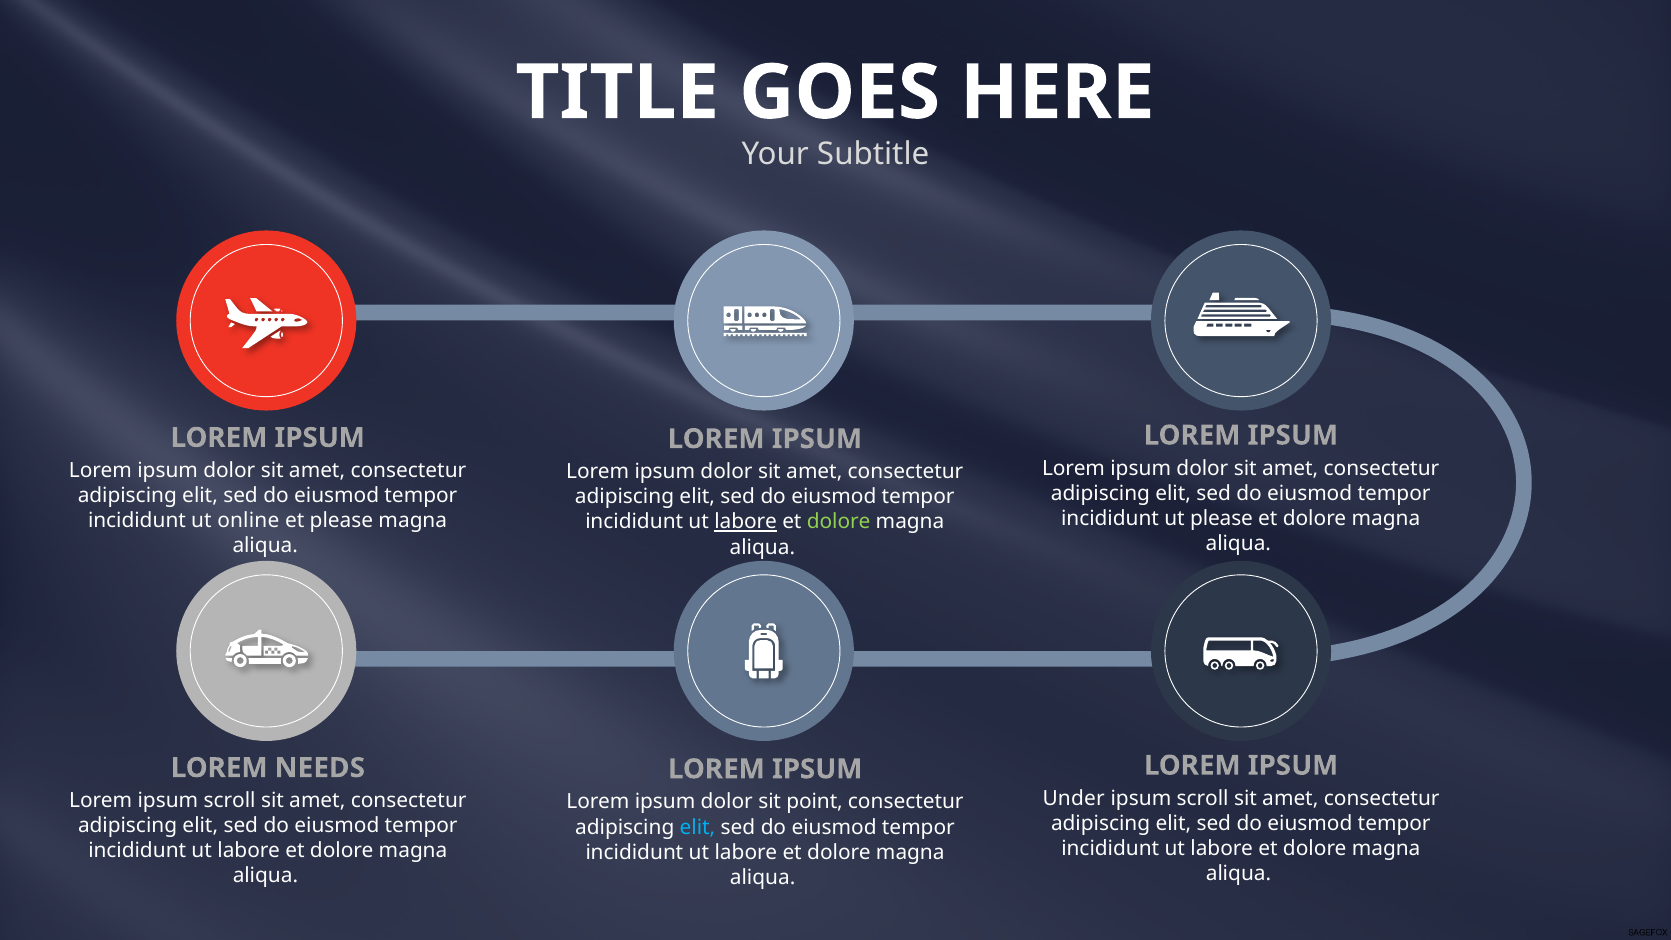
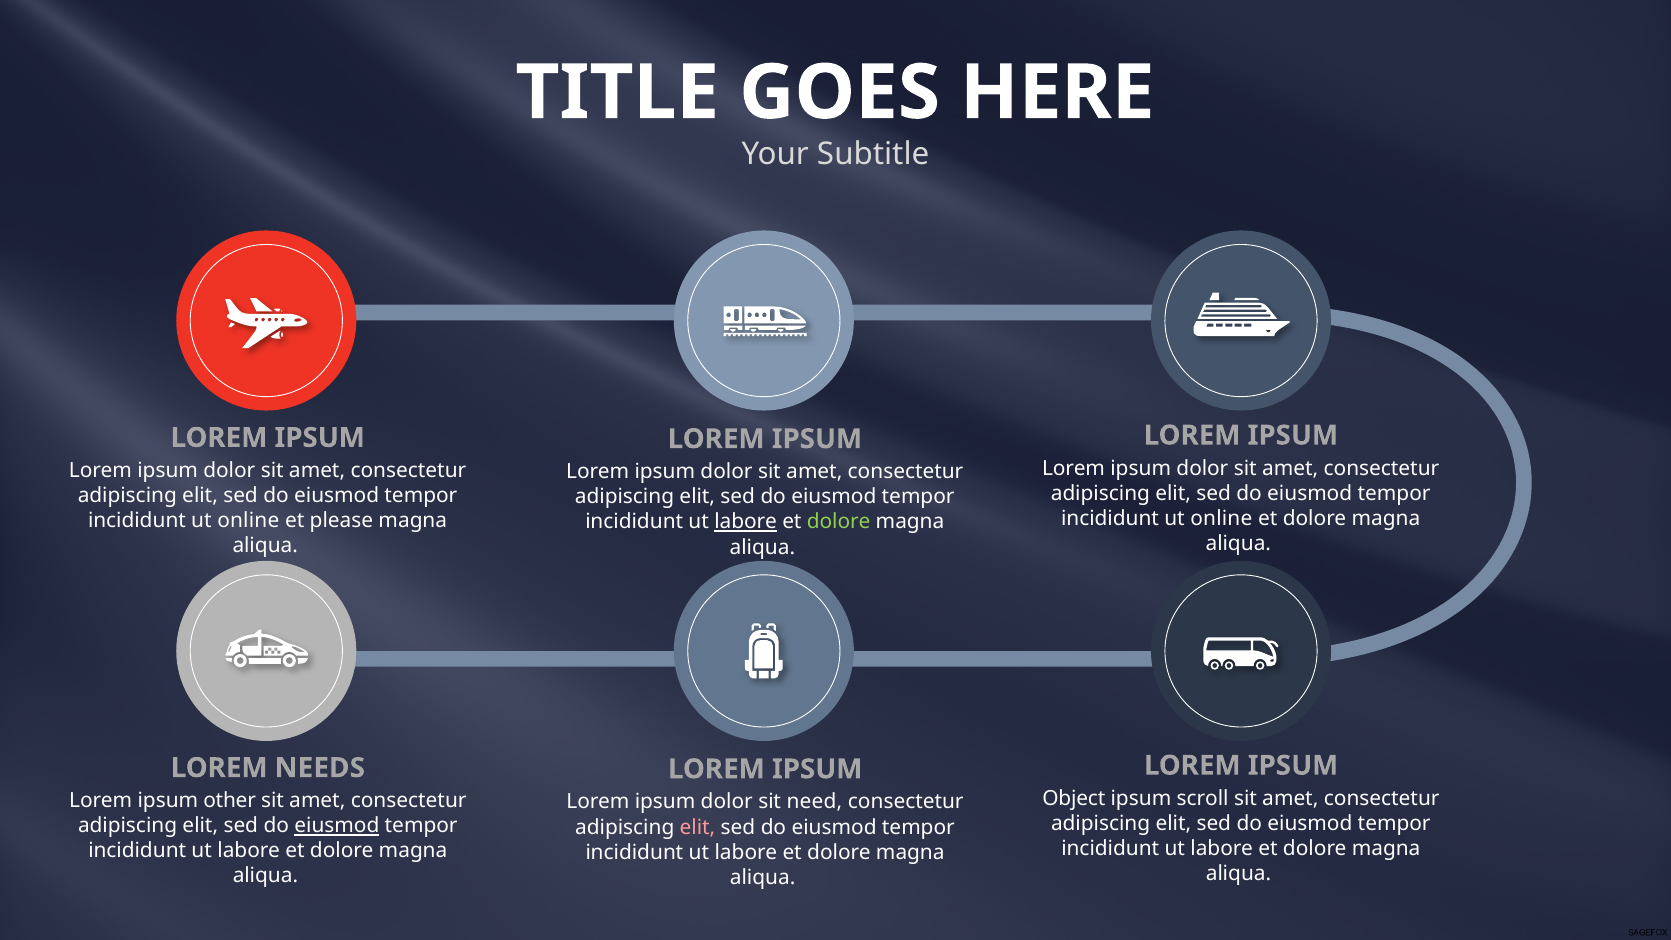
please: please -> online (1221, 518)
Under: Under -> Object (1074, 798)
Lorem ipsum scroll: scroll -> other (230, 801)
point: point -> need (814, 802)
eiusmod underline: none -> present (337, 826)
elit colour: light blue -> pink (697, 827)
